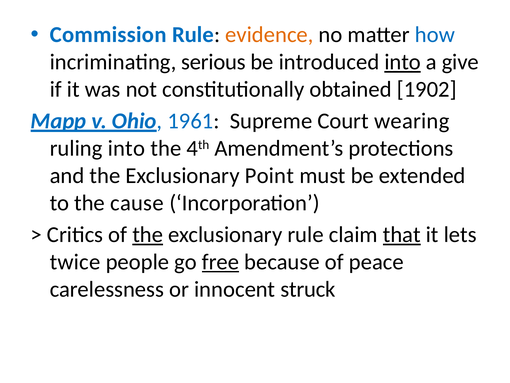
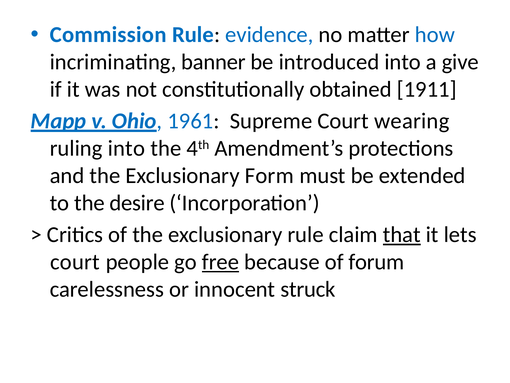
evidence colour: orange -> blue (269, 35)
serious: serious -> banner (214, 62)
into underline: present -> none (403, 62)
1902: 1902 -> 1911 (427, 89)
Point: Point -> Form (269, 175)
cause: cause -> desire (137, 203)
the underline: present -> none (148, 234)
twice: twice -> court (75, 262)
peace: peace -> forum (376, 262)
